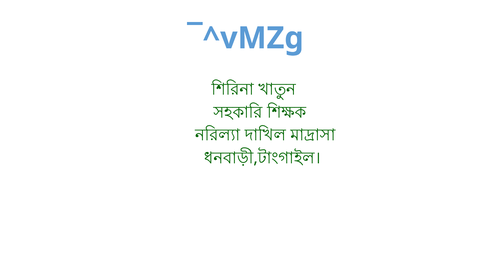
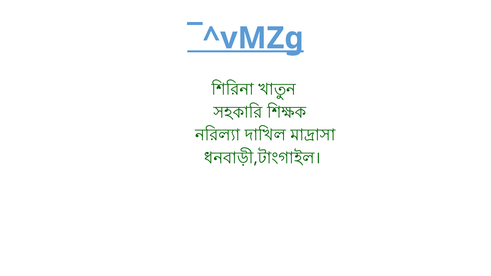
¯^vMZg underline: none -> present (245, 38)
